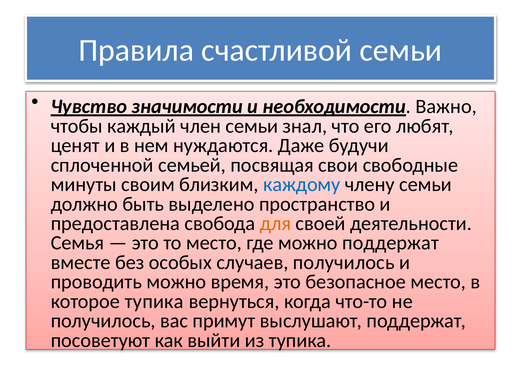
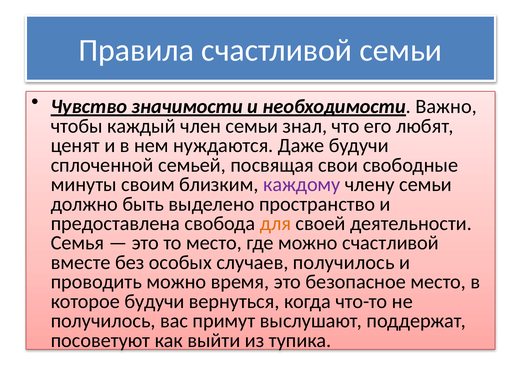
каждому colour: blue -> purple (302, 184)
можно поддержат: поддержат -> счастливой (391, 243)
которое тупика: тупика -> будучи (154, 301)
